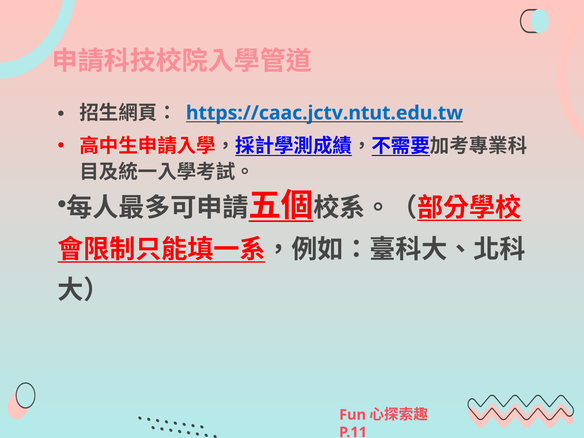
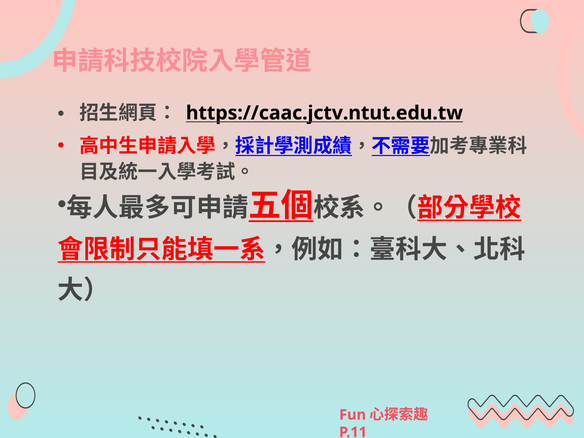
https://caac.jctv.ntut.edu.tw colour: blue -> black (324, 113)
